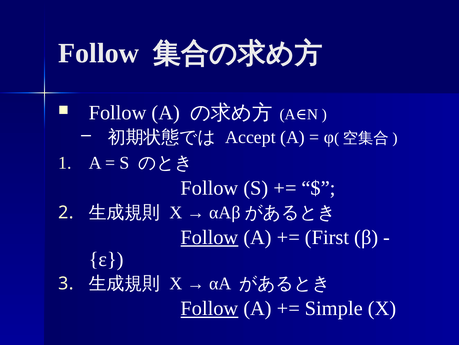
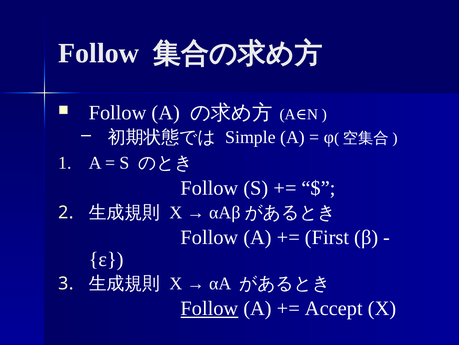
Accept: Accept -> Simple (250, 137)
Follow underline: present -> none (209, 237)
Simple: Simple -> Accept (334, 308)
